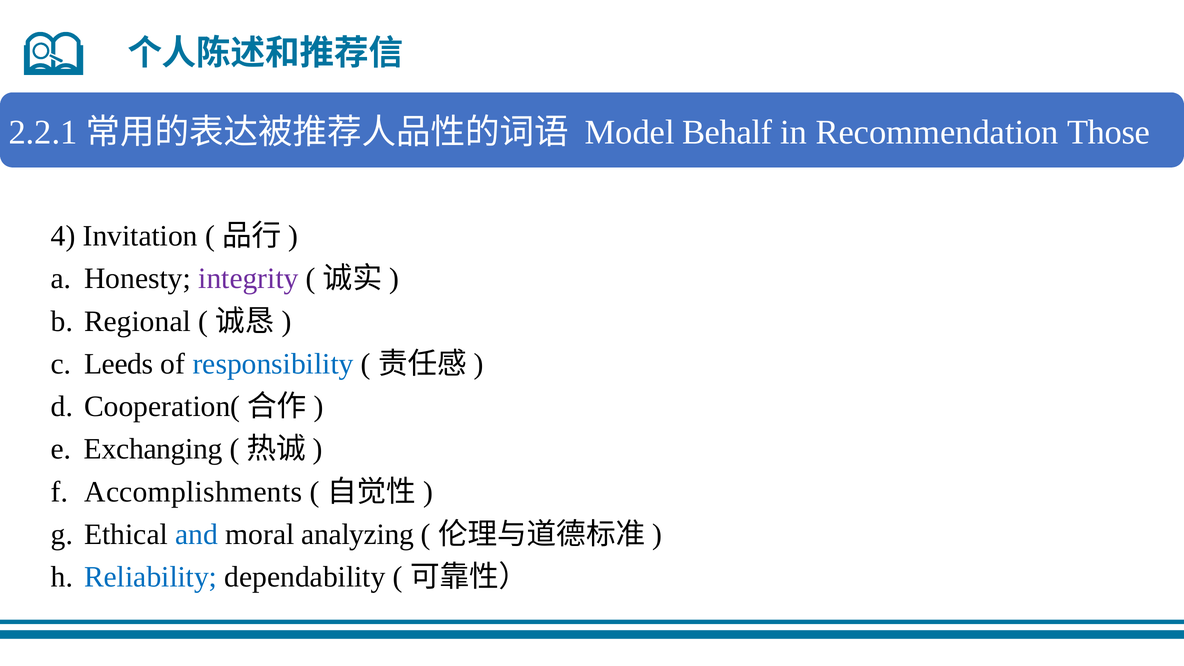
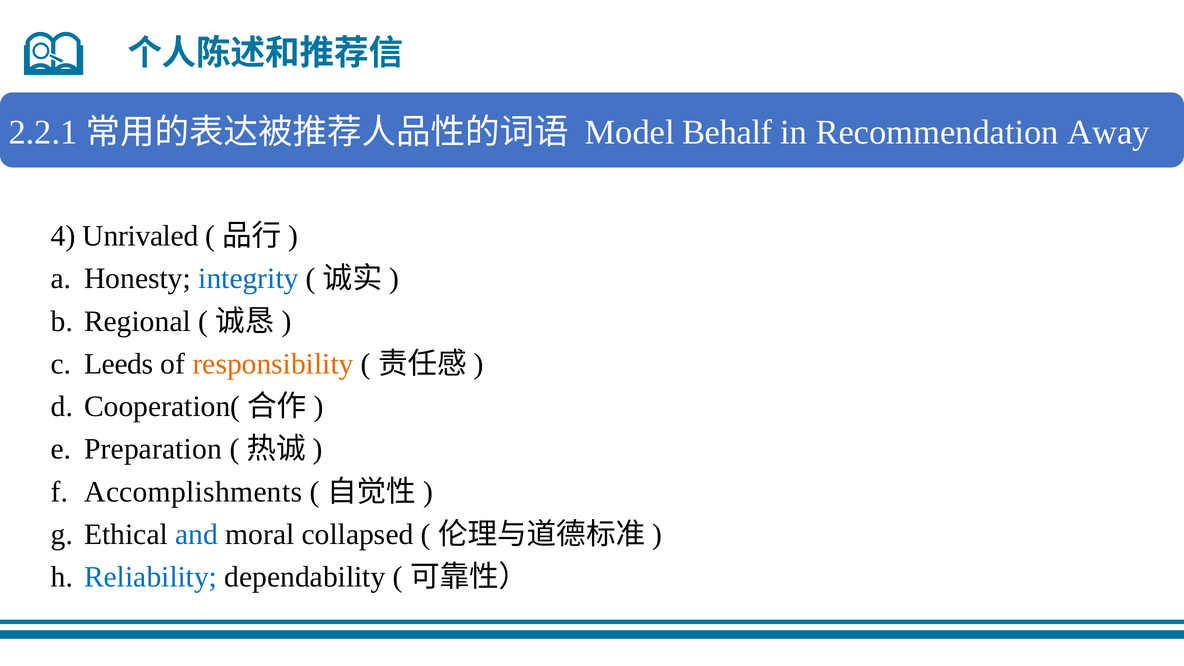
Those: Those -> Away (1108, 132)
Invitation: Invitation -> Unrivaled (140, 236)
integrity colour: purple -> blue (248, 279)
responsibility colour: blue -> orange (273, 364)
Exchanging: Exchanging -> Preparation (153, 449)
analyzing: analyzing -> collapsed (358, 534)
